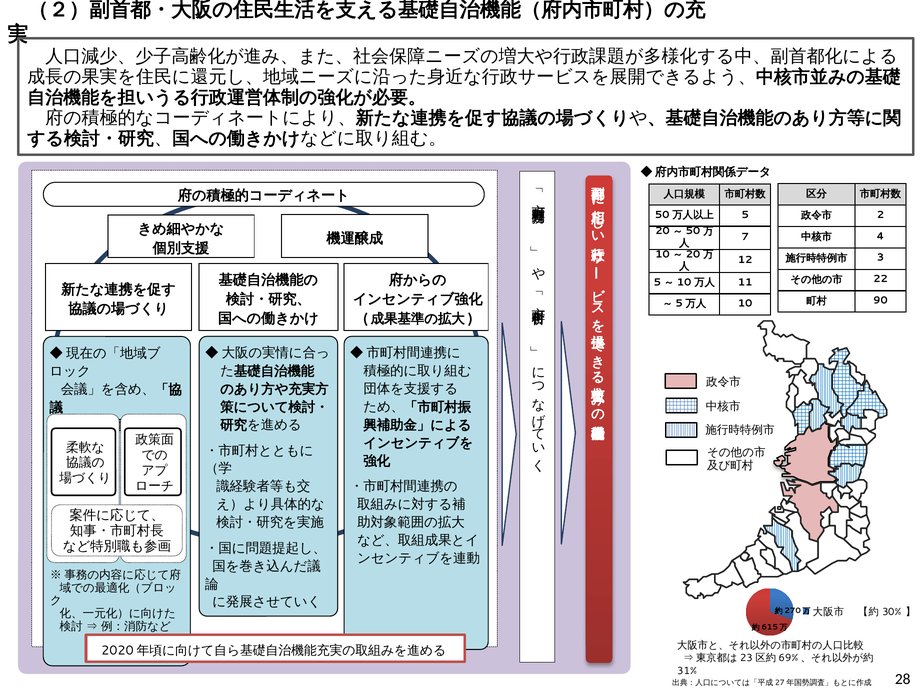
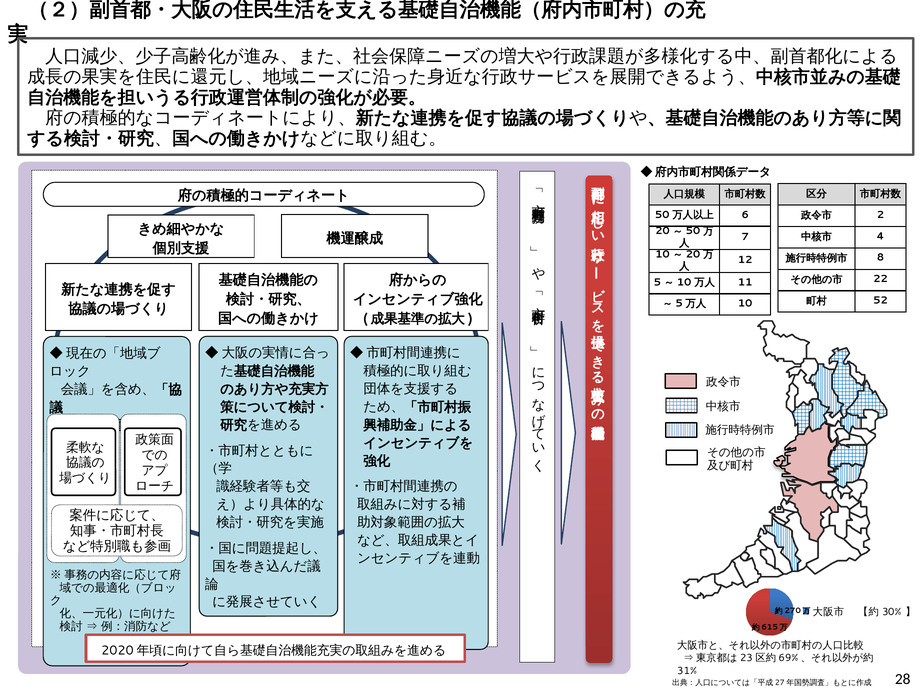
5: 5 -> 6 (745, 215)
3: 3 -> 8 (881, 258)
90: 90 -> 52 (880, 300)
